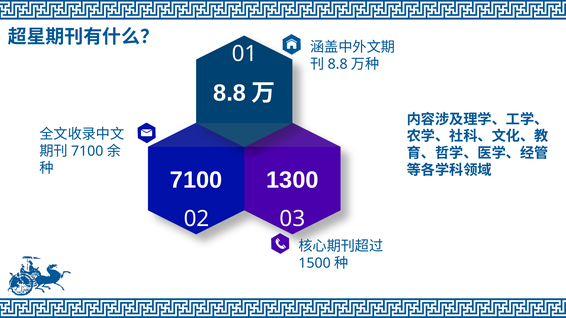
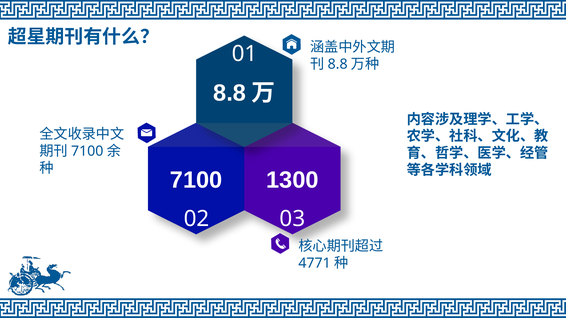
1500: 1500 -> 4771 (315, 263)
